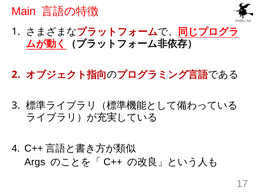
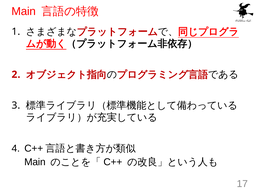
Args: Args -> Main (35, 162)
